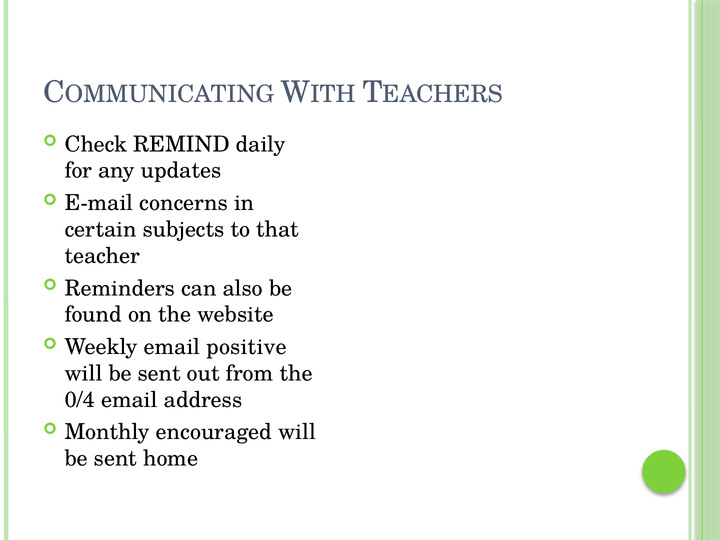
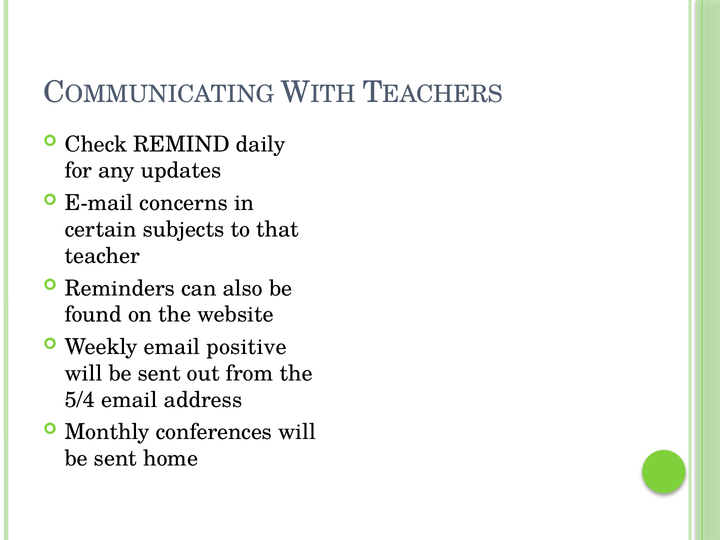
0/4: 0/4 -> 5/4 (80, 400)
encouraged: encouraged -> conferences (214, 432)
